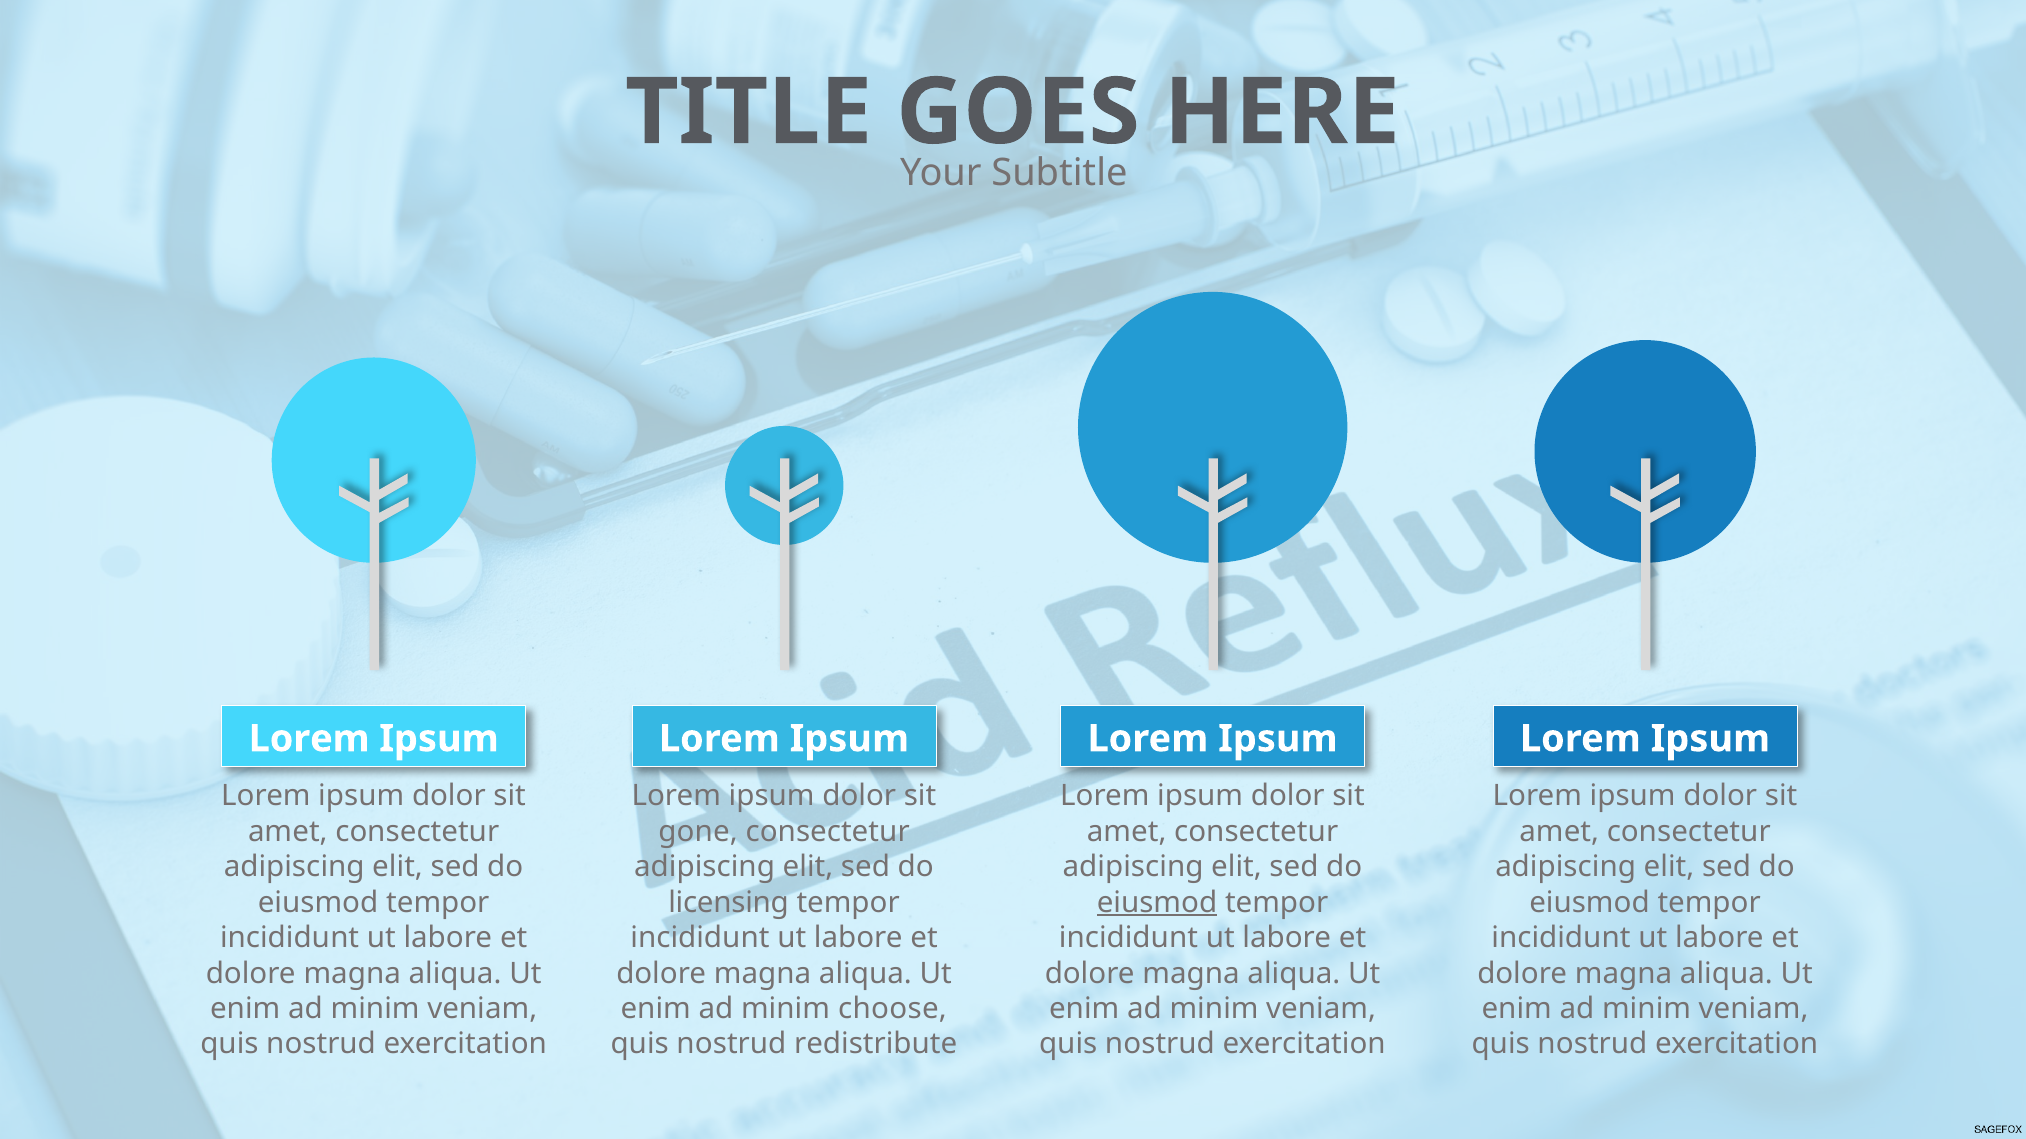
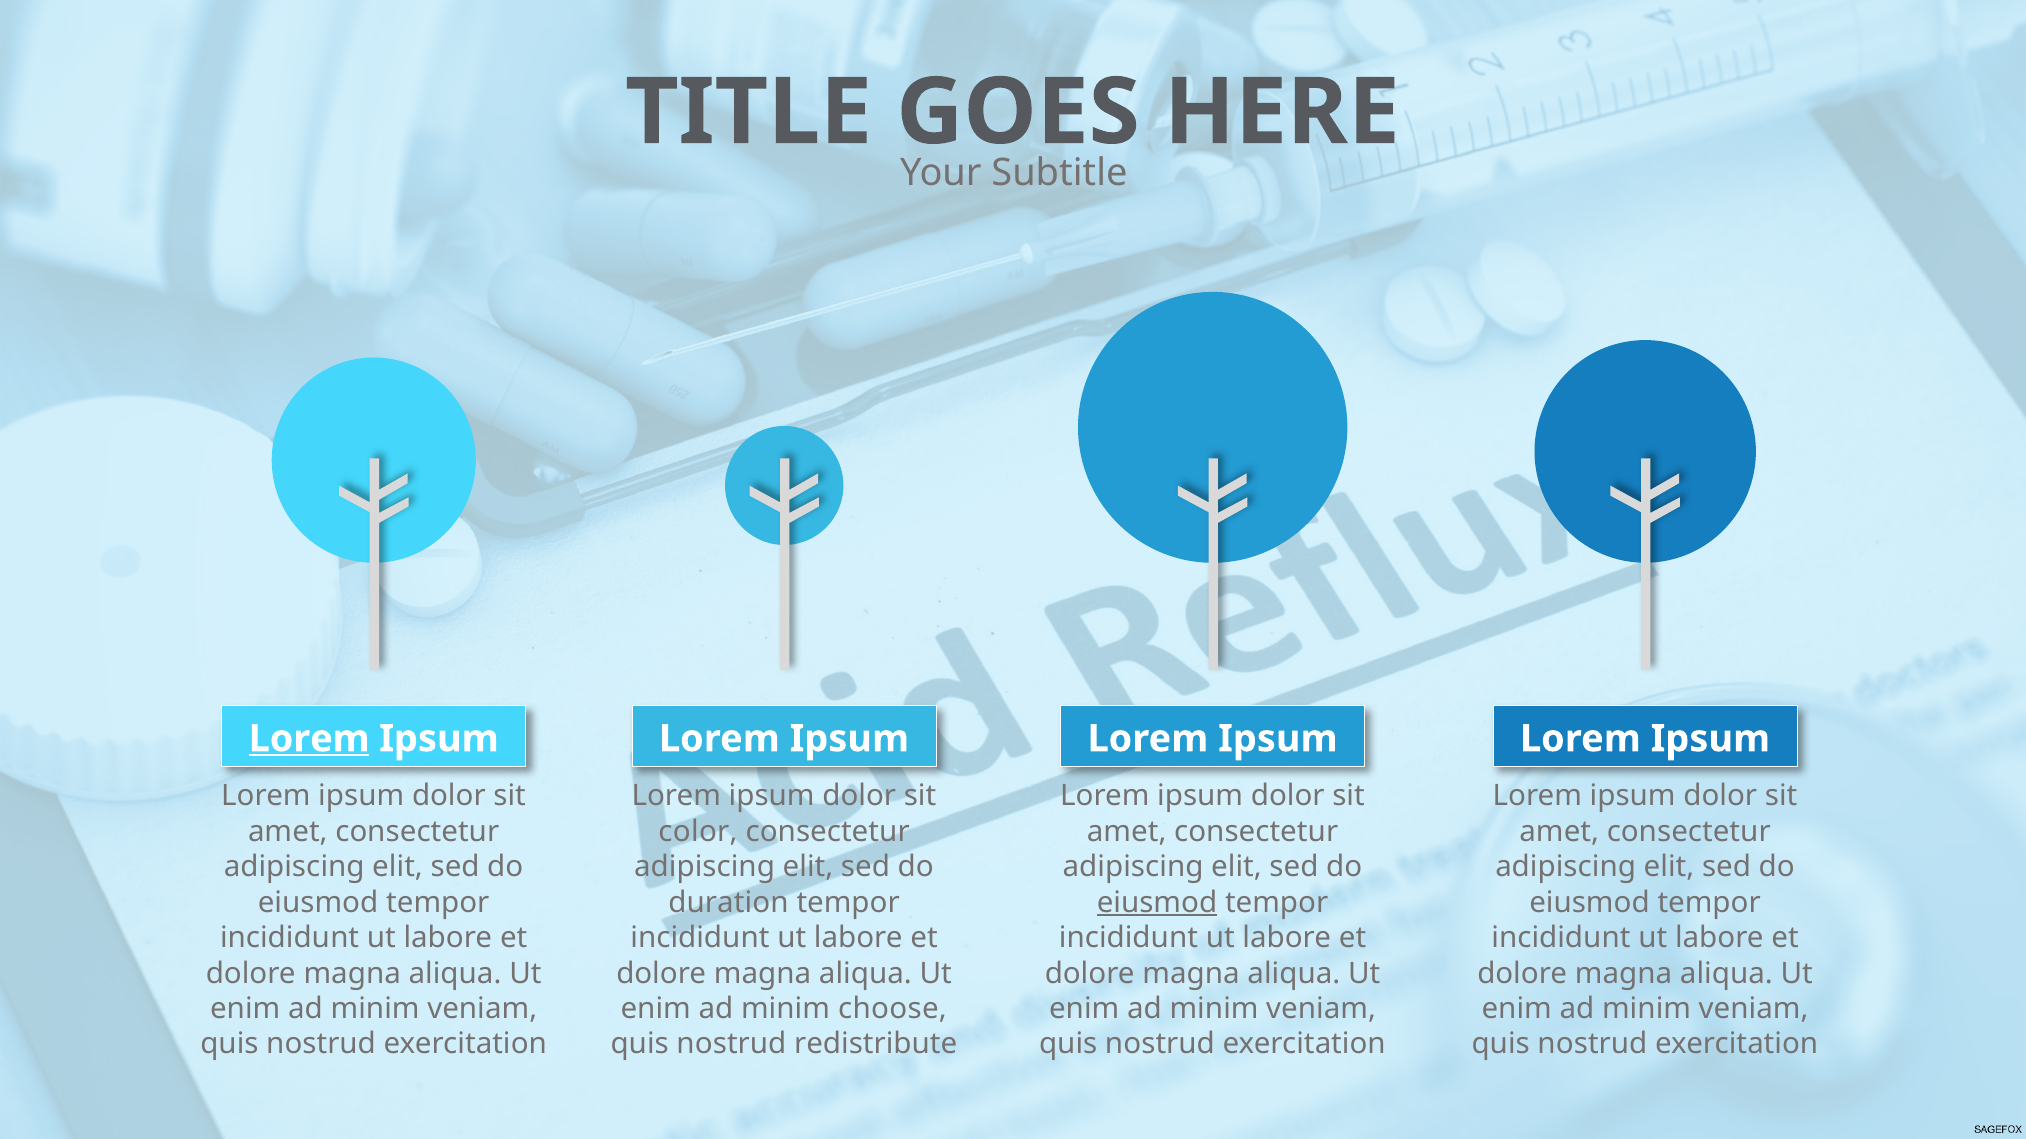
Lorem underline: none -> present (309, 739)
gone: gone -> color (698, 832)
licensing: licensing -> duration (728, 903)
